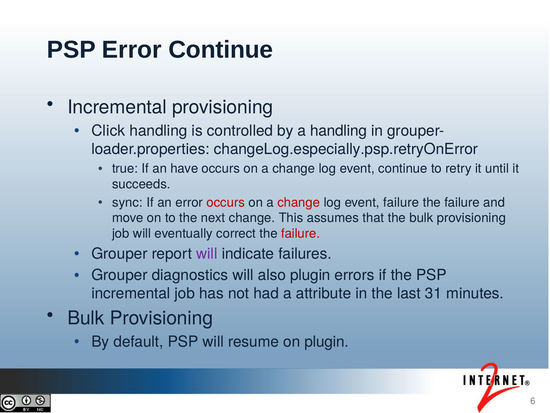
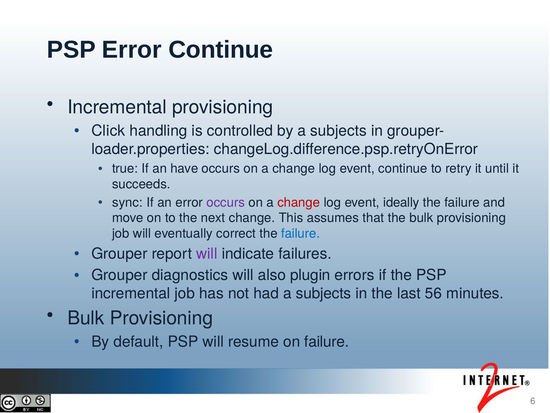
by a handling: handling -> subjects (339, 131)
changeLog.especially.psp.retryOnError: changeLog.especially.psp.retryOnError -> changeLog.difference.psp.retryOnError (346, 149)
occurs colour: red -> purple (226, 202)
event failure: failure -> ideally (401, 202)
failure colour: red -> blue (301, 233)
had a attribute: attribute -> subjects (324, 293)
31: 31 -> 56 (433, 293)
on plugin: plugin -> failure (327, 341)
